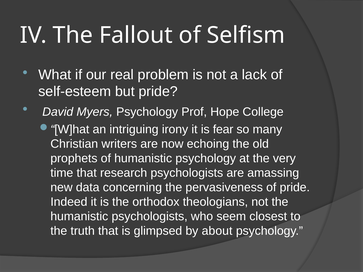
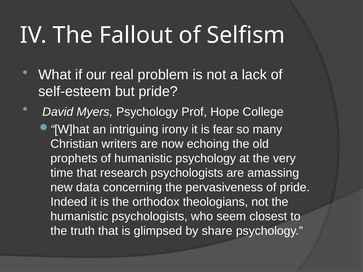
about: about -> share (217, 231)
